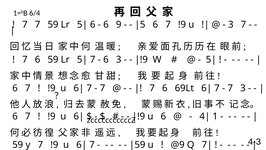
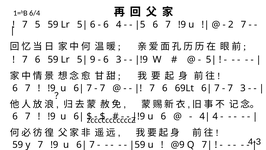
7 7: 7 -> 5 (38, 25)
6 9: 9 -> 4 (119, 25)
3: 3 -> 2 (231, 25)
7: 7 -> 9 (93, 59)
1: 1 -> 4 (215, 116)
